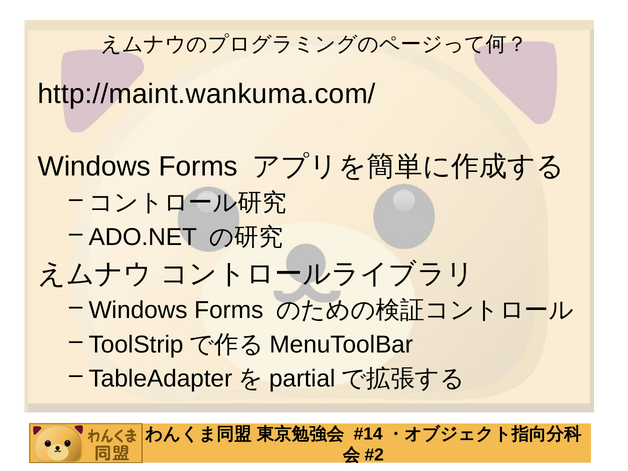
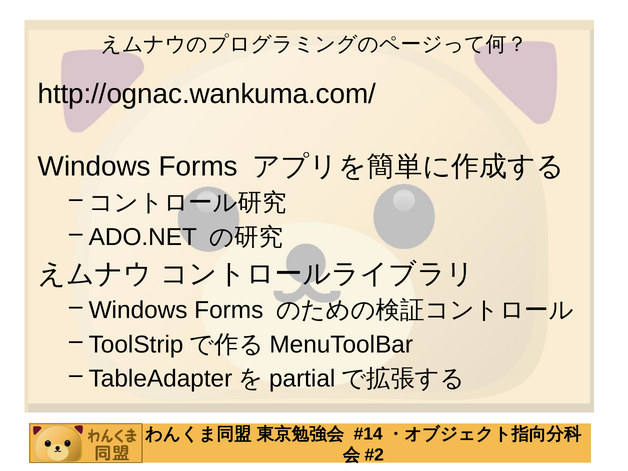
http://maint.wankuma.com/: http://maint.wankuma.com/ -> http://ognac.wankuma.com/ (207, 94)
